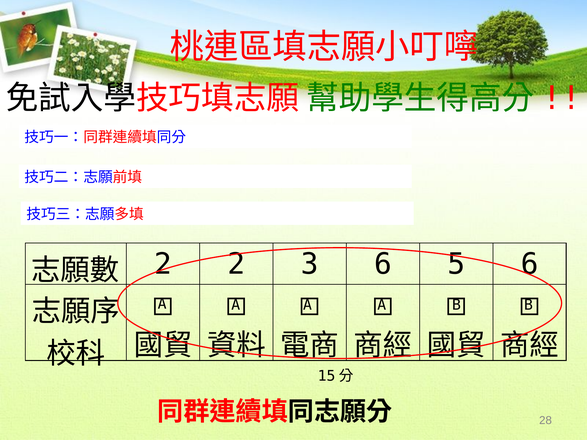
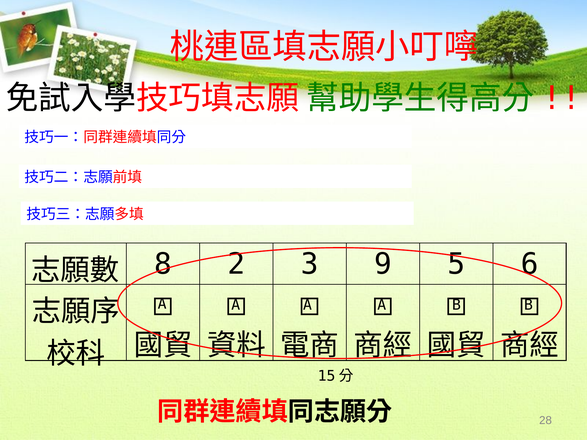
2: 2 -> 8 (163, 264)
3 6: 6 -> 9 (383, 264)
